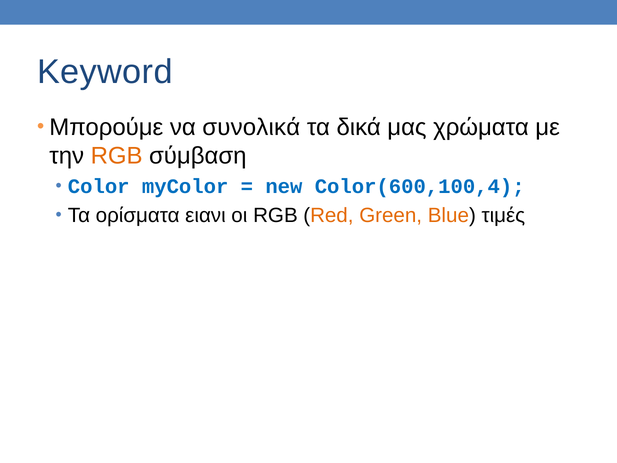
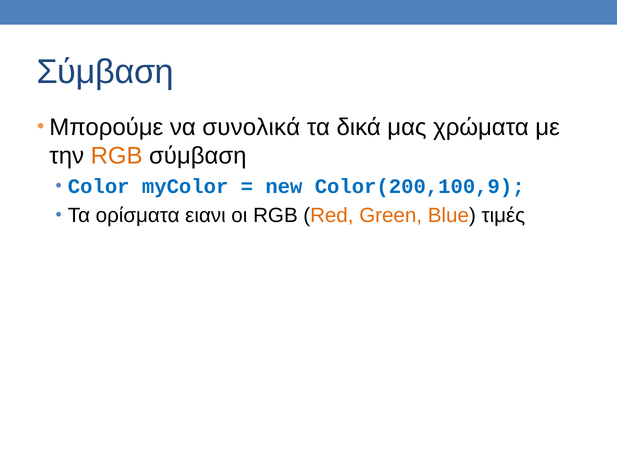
Keyword: Keyword -> Σύμβαση (105, 72)
Color(600,100,4: Color(600,100,4 -> Color(200,100,9 (420, 187)
